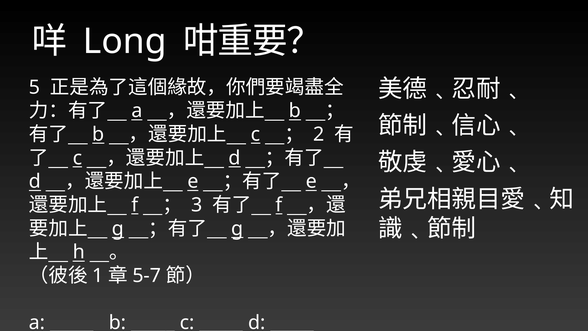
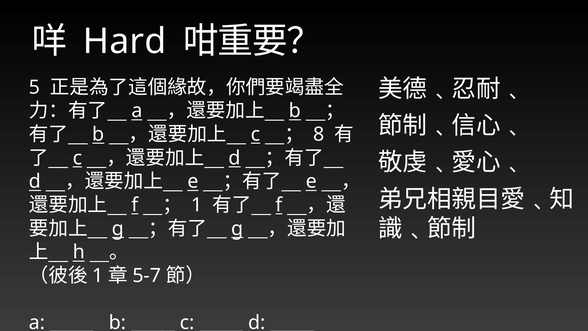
Long: Long -> Hard (125, 41)
2: 2 -> 8 (319, 134)
3: 3 -> 1 (197, 205)
